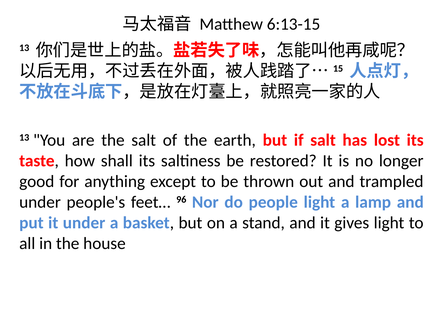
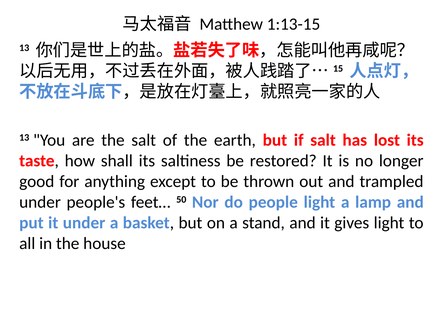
6:13-15: 6:13-15 -> 1:13-15 (294, 24)
96: 96 -> 50 (181, 200)
